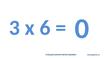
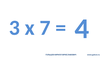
6: 6 -> 7 (45, 28)
0: 0 -> 4 (82, 29)
